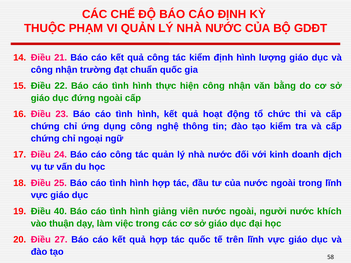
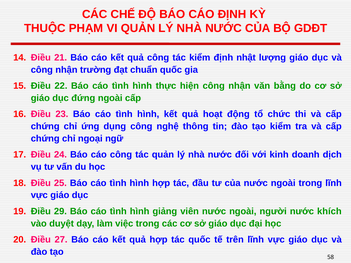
định hình: hình -> nhật (246, 58)
40: 40 -> 29 (60, 211)
thuận: thuận -> duyệt (62, 224)
